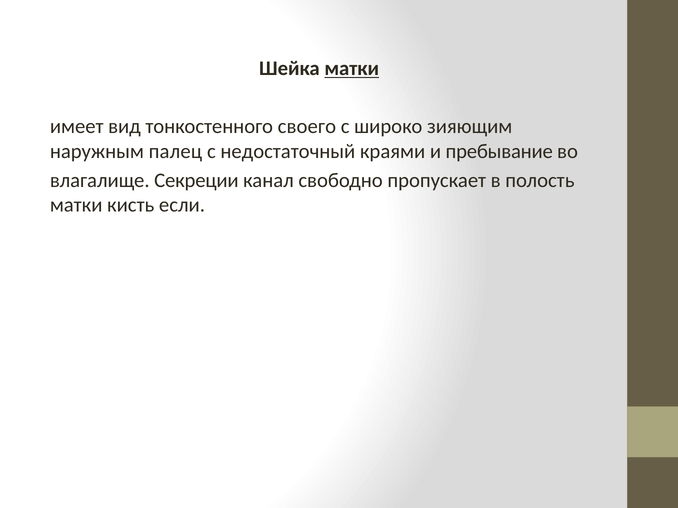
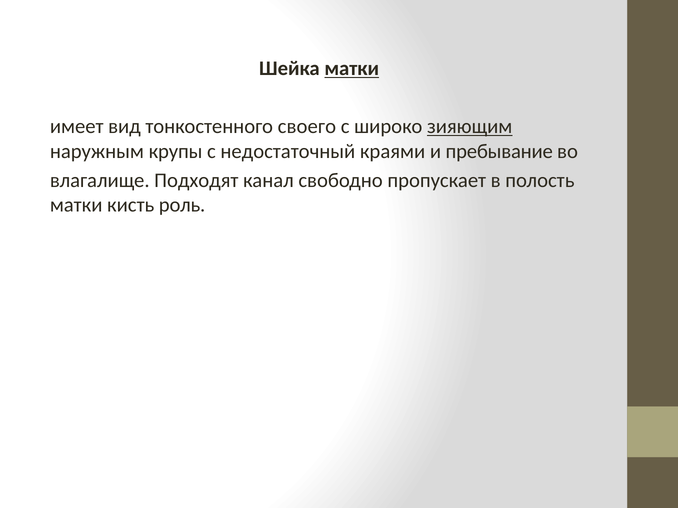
зияющим underline: none -> present (470, 127)
палец: палец -> крупы (176, 151)
Секреции: Секреции -> Подходят (196, 180)
если: если -> роль (182, 205)
